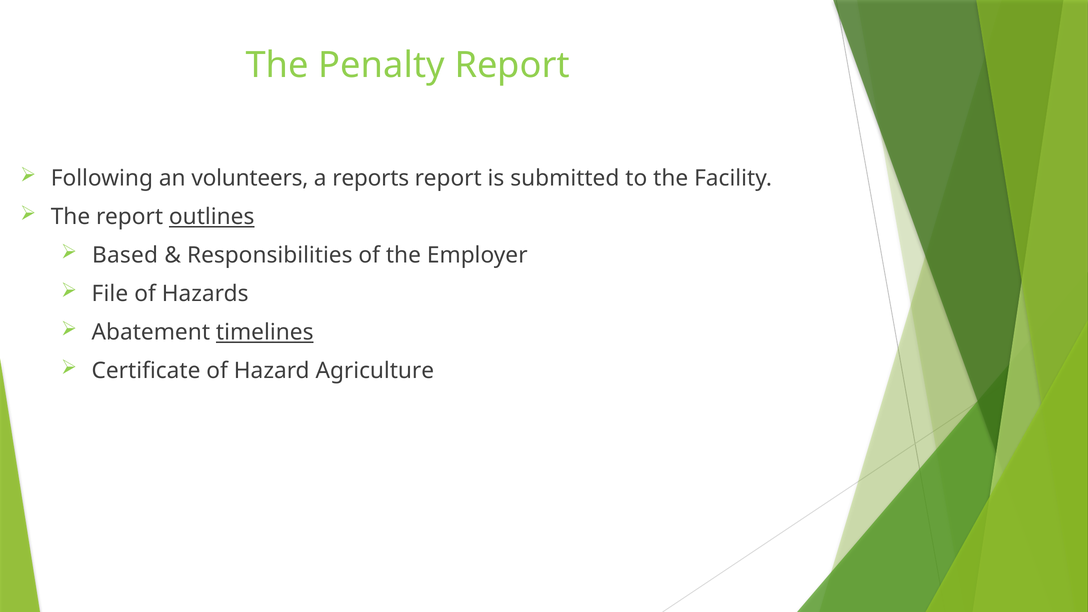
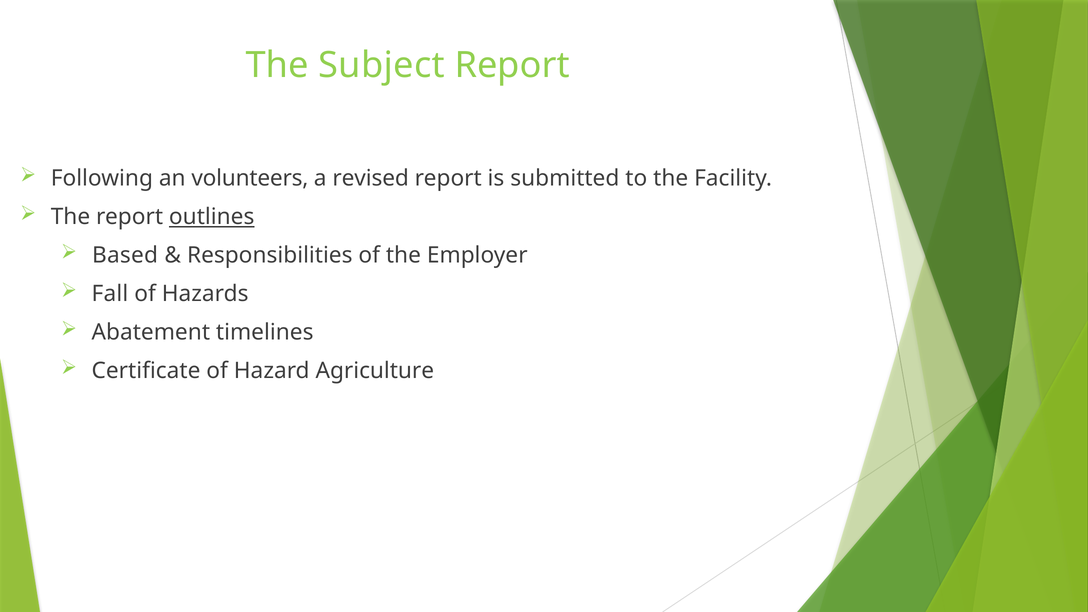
Penalty: Penalty -> Subject (382, 65)
reports: reports -> revised (371, 178)
File: File -> Fall (110, 294)
timelines underline: present -> none (265, 332)
